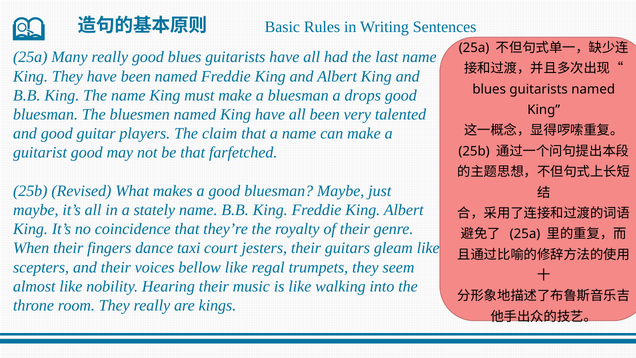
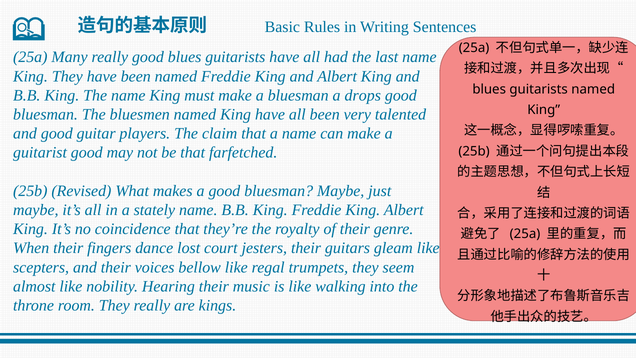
taxi: taxi -> lost (189, 248)
